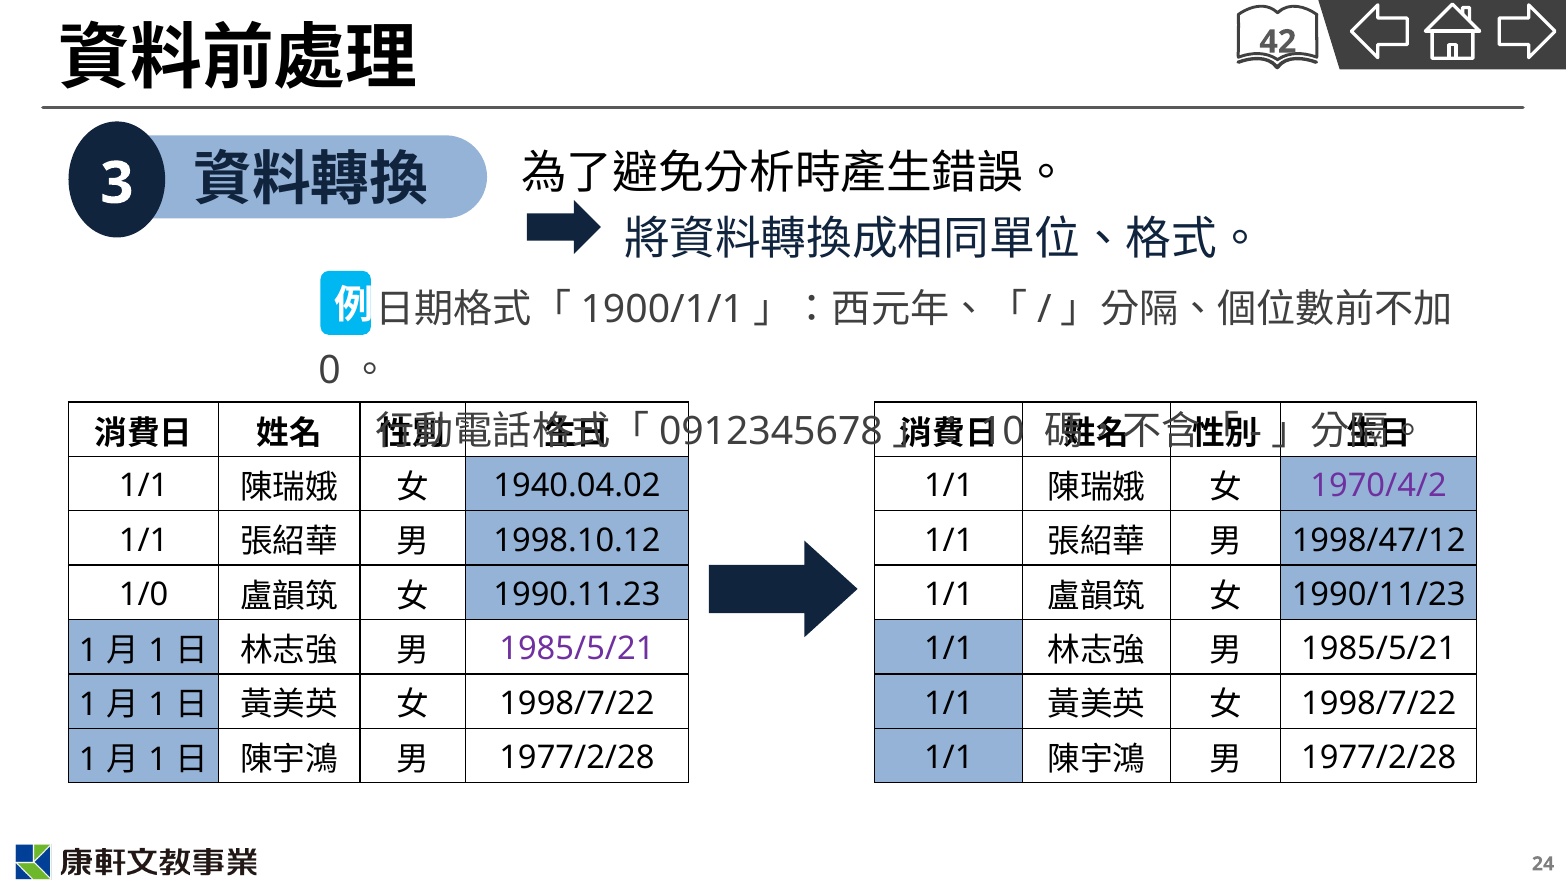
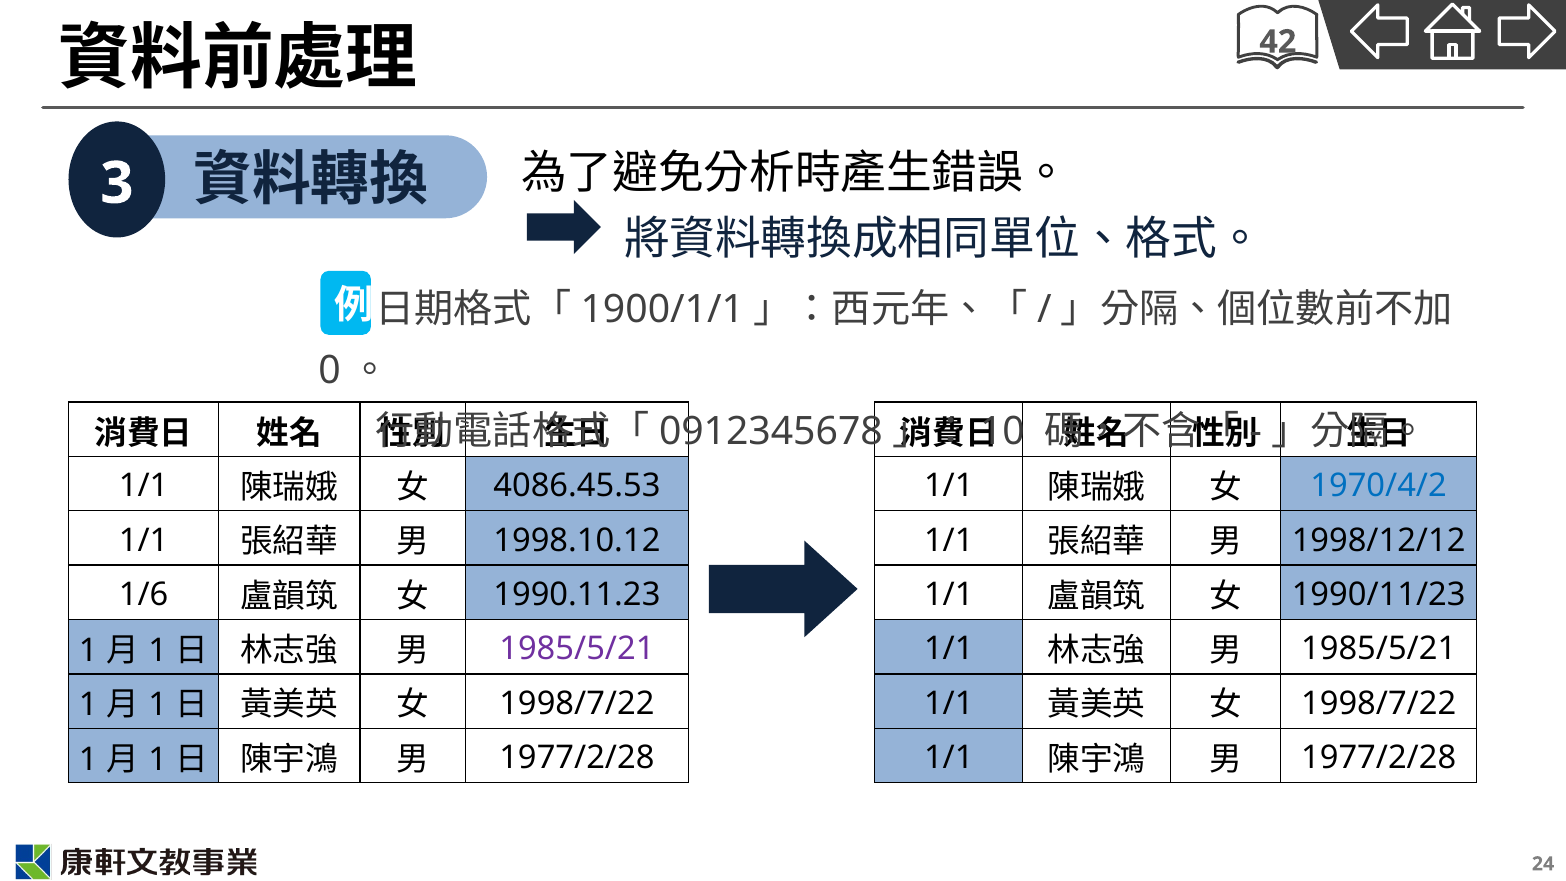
1940.04.02: 1940.04.02 -> 4086.45.53 (577, 486)
1970/4/2 colour: purple -> blue (1379, 486)
1998/47/12: 1998/47/12 -> 1998/12/12 (1379, 541)
1/0: 1/0 -> 1/6 (144, 595)
